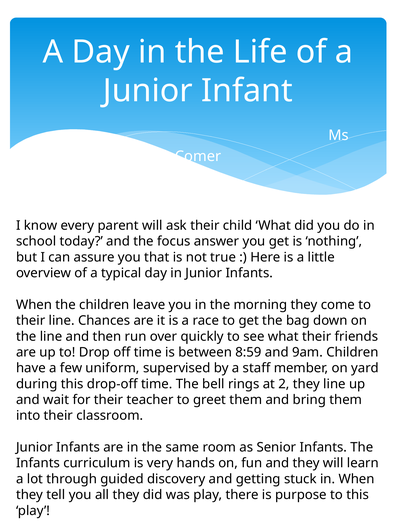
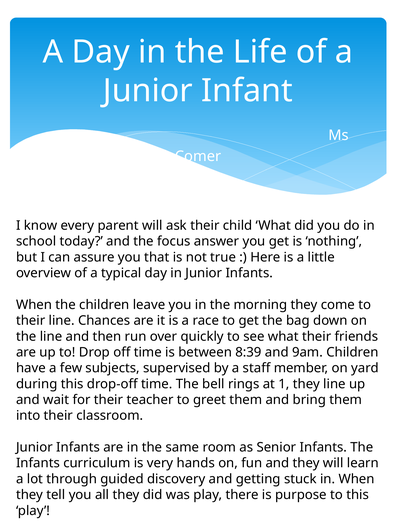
8:59: 8:59 -> 8:39 (248, 352)
uniform: uniform -> subjects (113, 368)
2: 2 -> 1 (284, 384)
